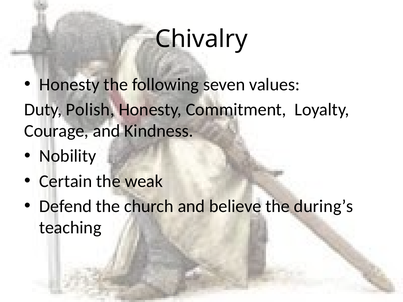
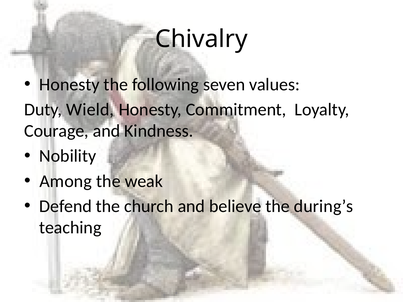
Polish: Polish -> Wield (90, 110)
Certain: Certain -> Among (66, 181)
